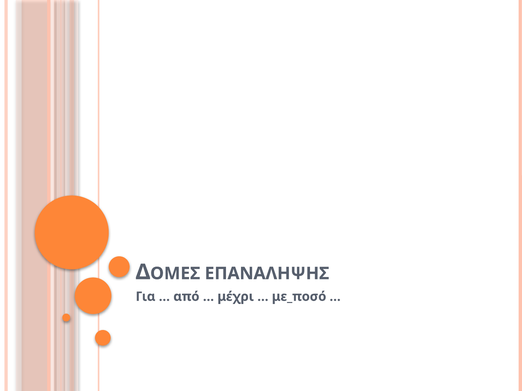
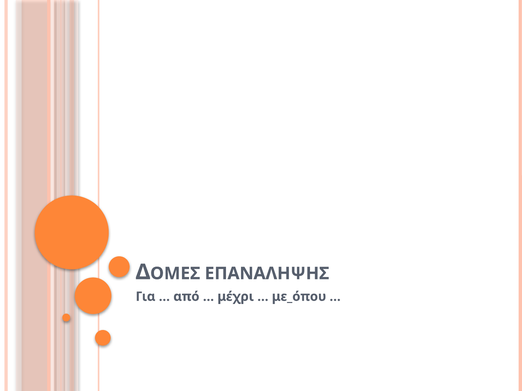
με_ποσό: με_ποσό -> με_όπου (299, 297)
